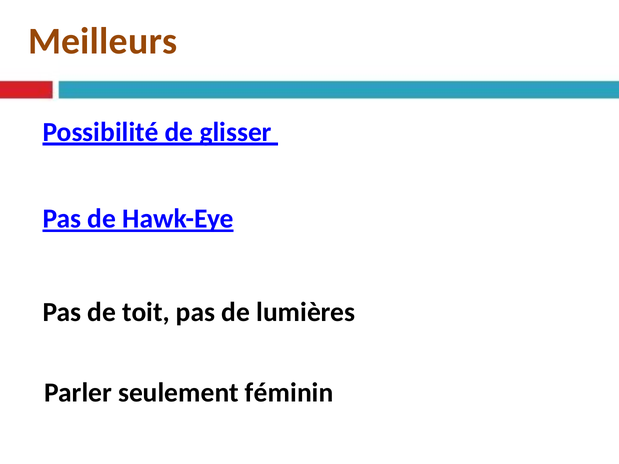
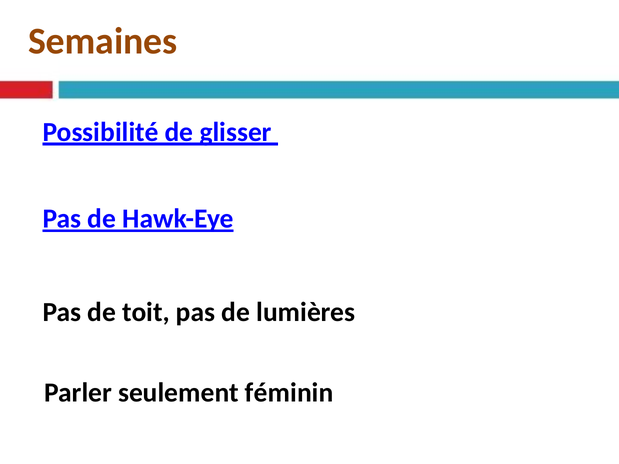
Meilleurs: Meilleurs -> Semaines (103, 41)
